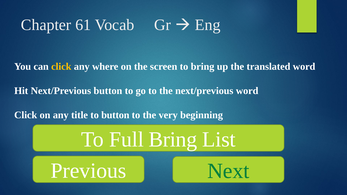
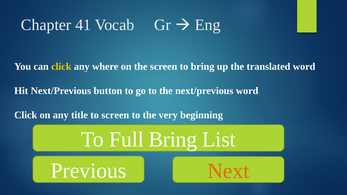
61: 61 -> 41 (83, 25)
to button: button -> screen (115, 115)
Next colour: green -> orange (228, 171)
